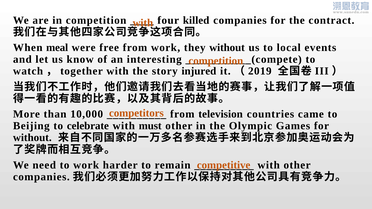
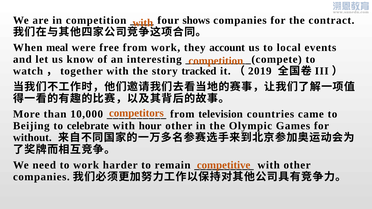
killed: killed -> shows (196, 20)
they without: without -> account (227, 48)
injured: injured -> tracked (199, 71)
must: must -> hour (150, 126)
